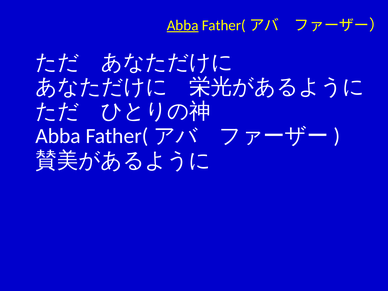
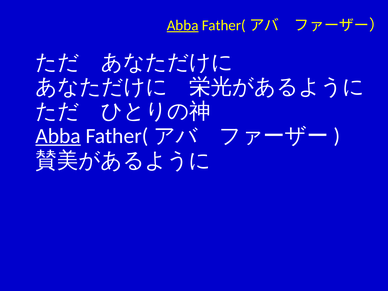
Abba underline: none -> present (58, 136)
